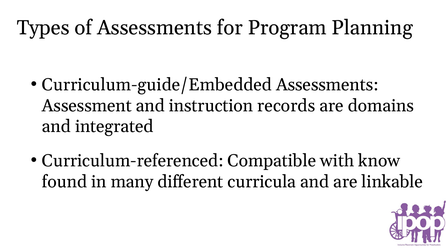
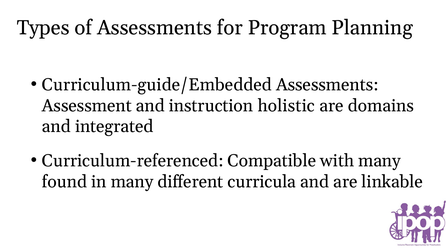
records: records -> holistic (286, 106)
with know: know -> many (379, 161)
